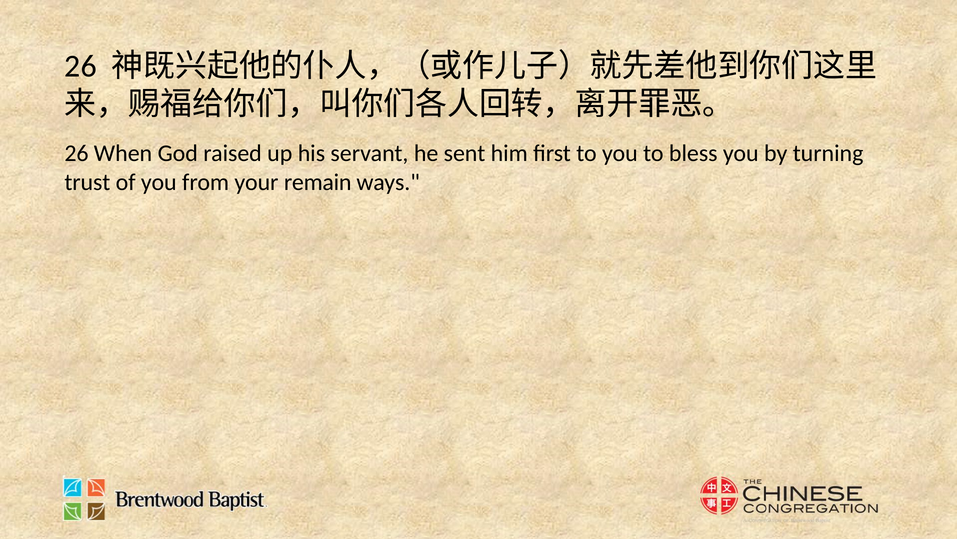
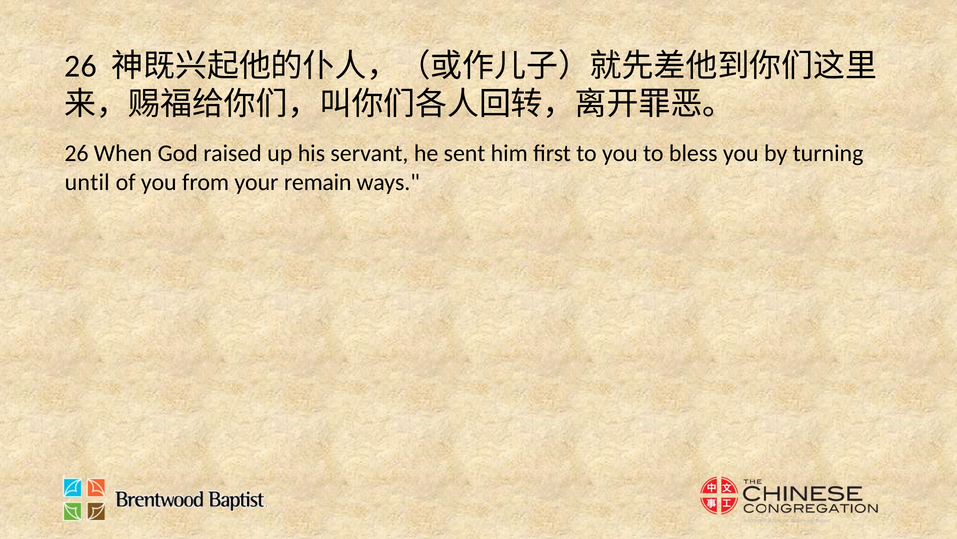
trust: trust -> until (87, 182)
